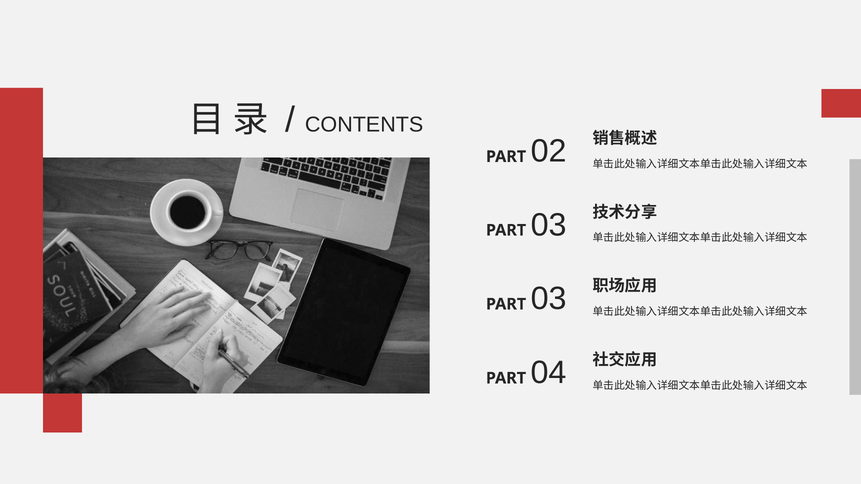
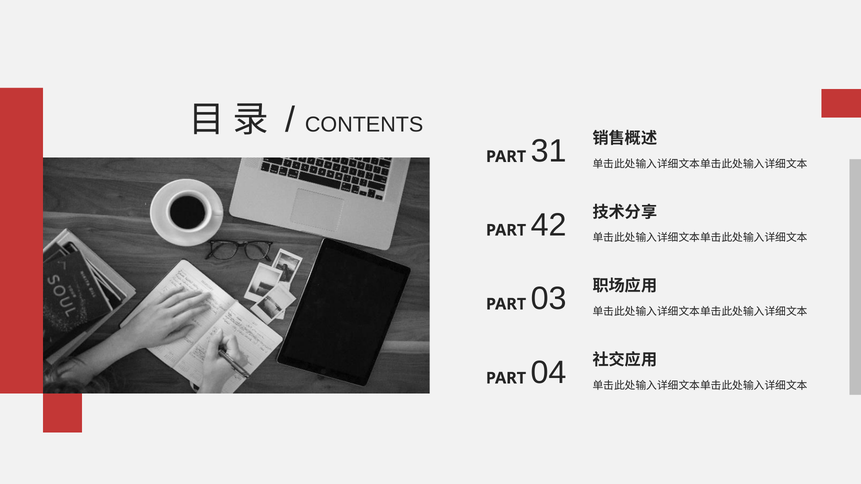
02: 02 -> 31 (549, 151)
03: 03 -> 42 (549, 225)
